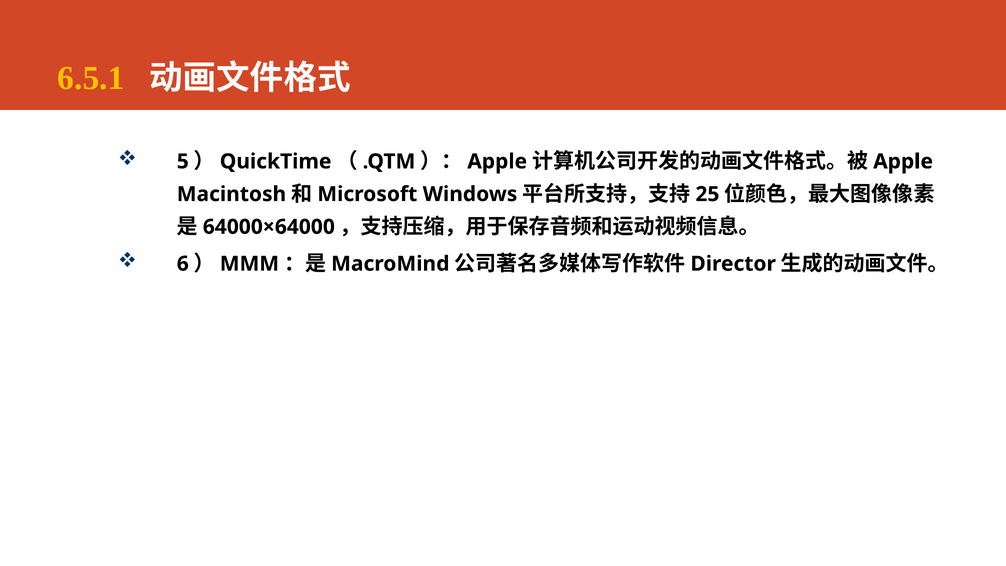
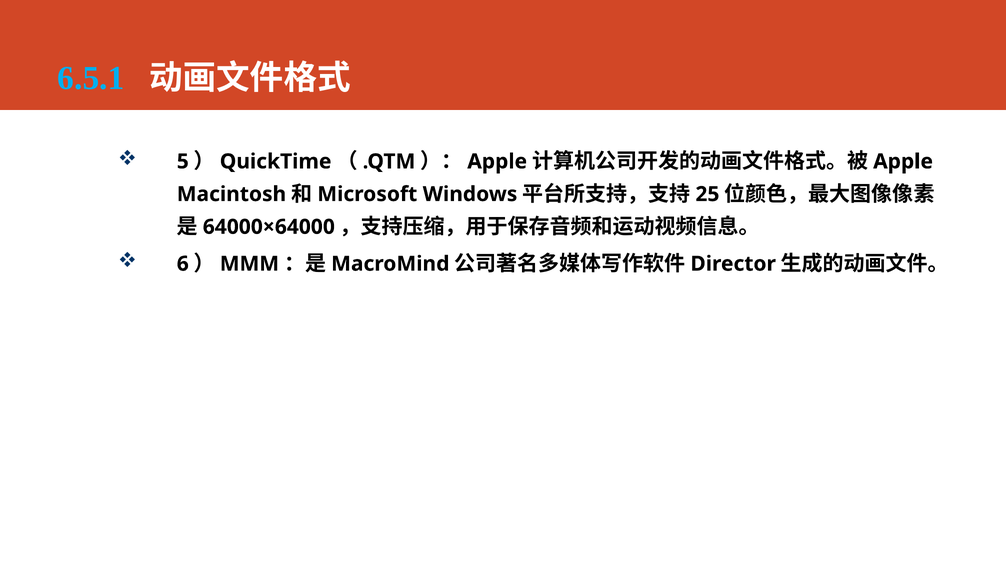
6.5.1 colour: yellow -> light blue (91, 78)
